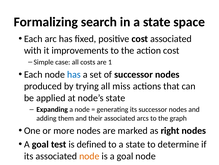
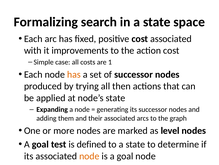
has colour: blue -> orange (74, 74)
miss: miss -> then (121, 86)
right: right -> level (170, 130)
